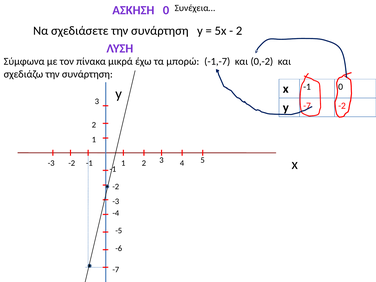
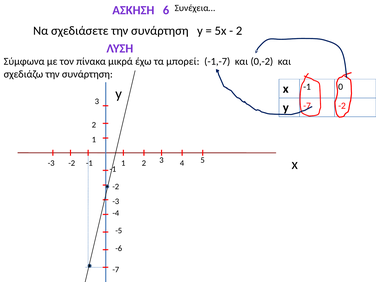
0: 0 -> 6 (166, 10)
μπορώ: μπορώ -> μπορεί (183, 62)
